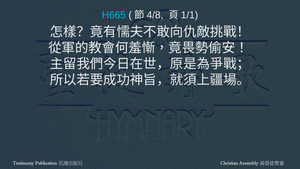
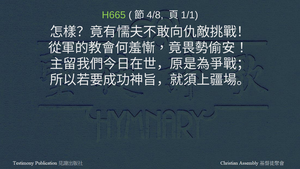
H665 colour: light blue -> light green (114, 15)
